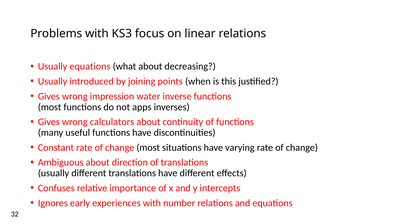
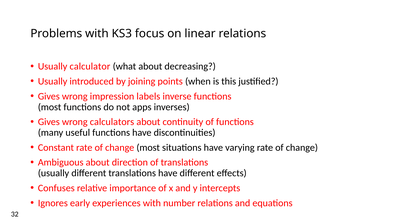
Usually equations: equations -> calculator (90, 67)
water: water -> labels (148, 96)
